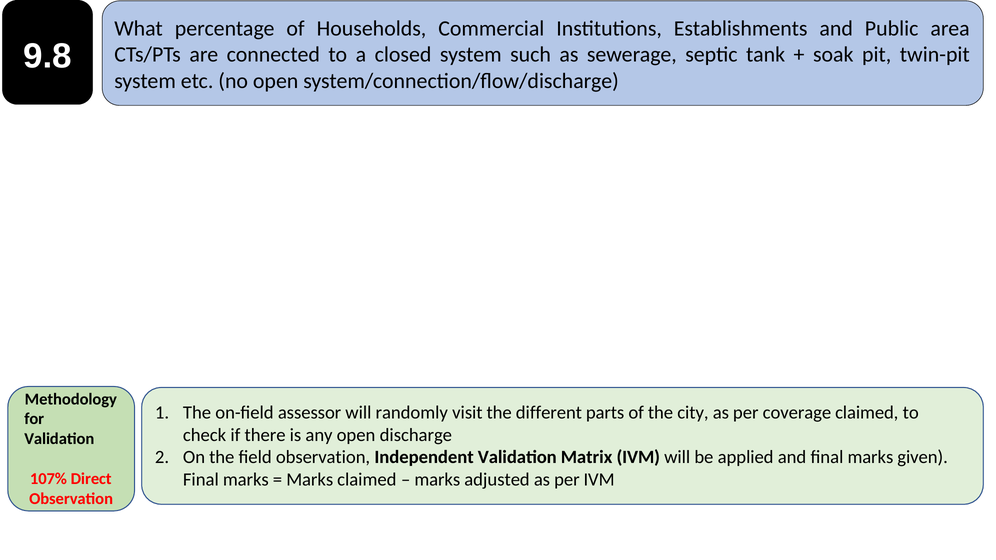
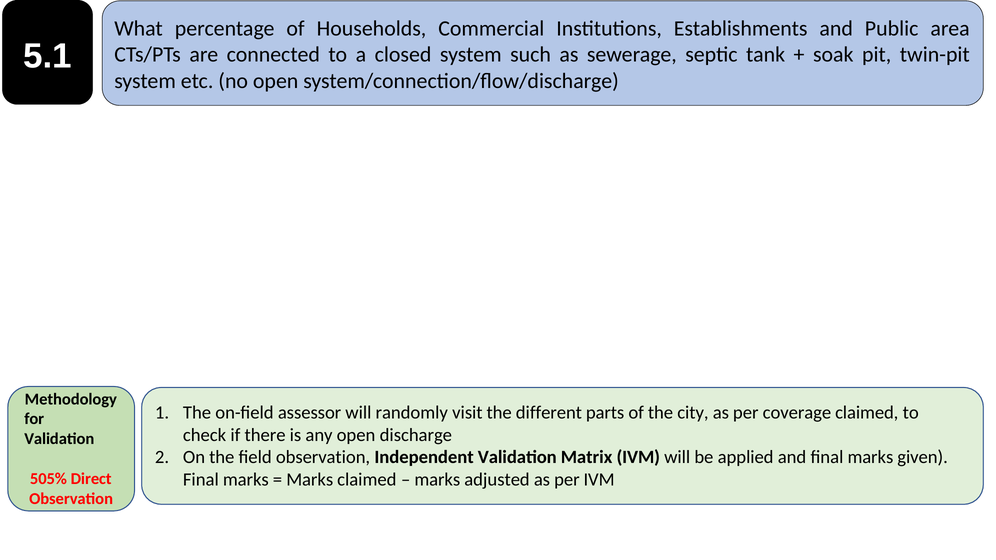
9.8: 9.8 -> 5.1 (47, 56)
107%: 107% -> 505% (48, 479)
